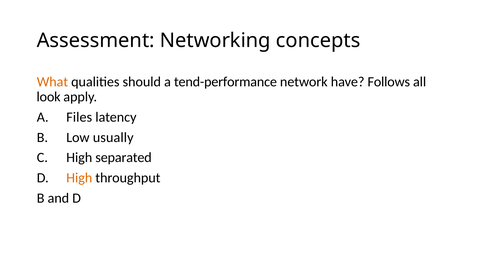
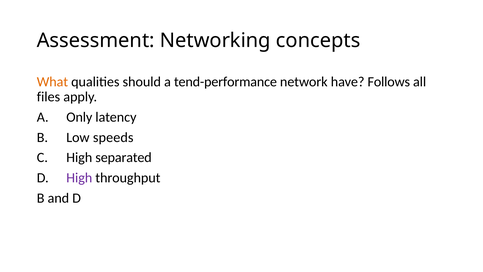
look: look -> files (48, 97)
Files: Files -> Only (79, 117)
usually: usually -> speeds (113, 137)
High colour: orange -> purple (79, 178)
